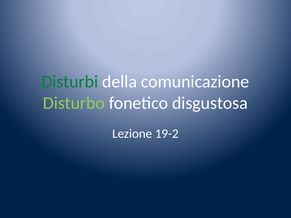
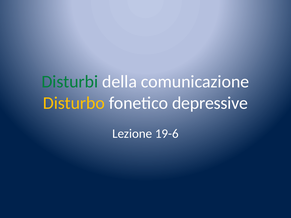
Disturbo colour: light green -> yellow (74, 103)
disgustosa: disgustosa -> depressive (210, 103)
19-2: 19-2 -> 19-6 (167, 134)
